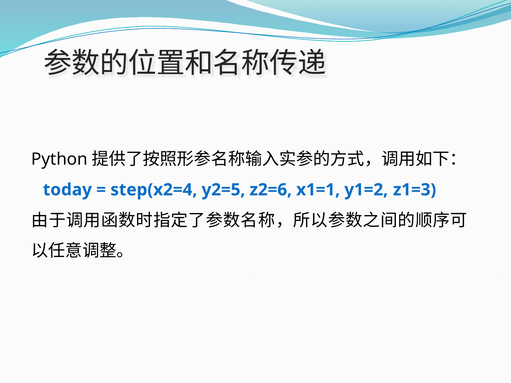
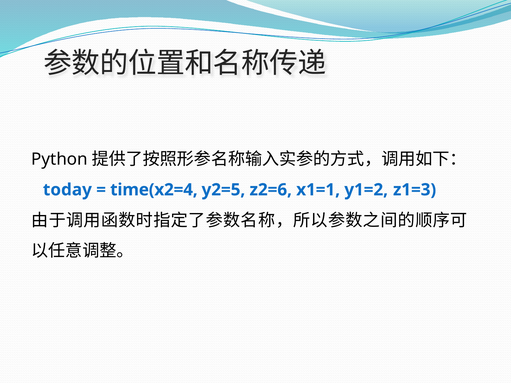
step(x2=4: step(x2=4 -> time(x2=4 (154, 190)
